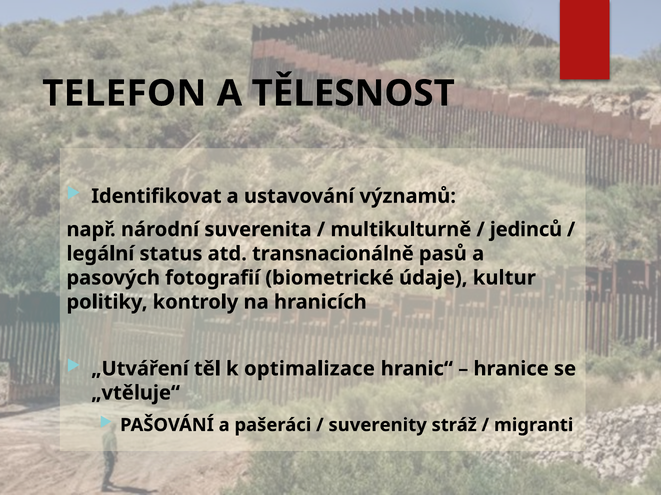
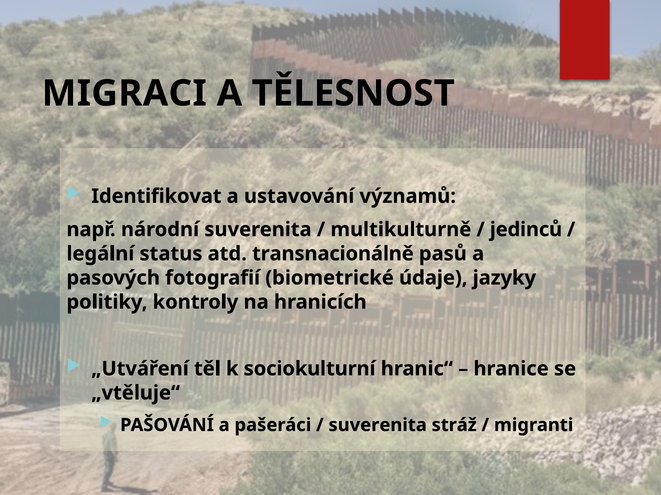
TELEFON: TELEFON -> MIGRACI (124, 94)
kultur: kultur -> jazyky (504, 278)
optimalizace: optimalizace -> sociokulturní (310, 369)
suverenity: suverenity -> suverenita (378, 426)
